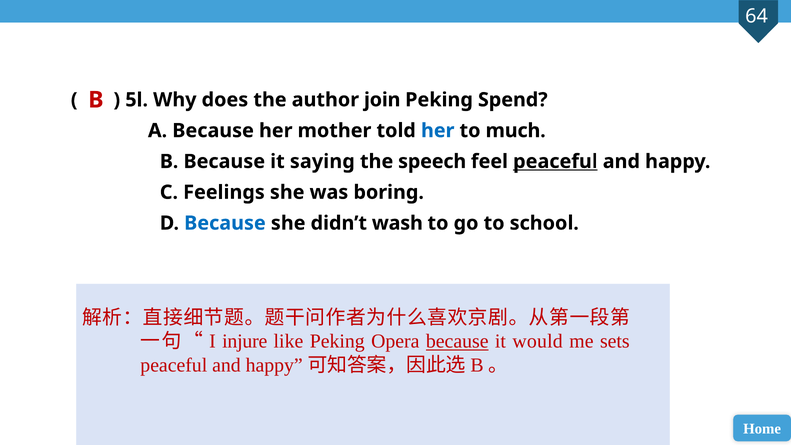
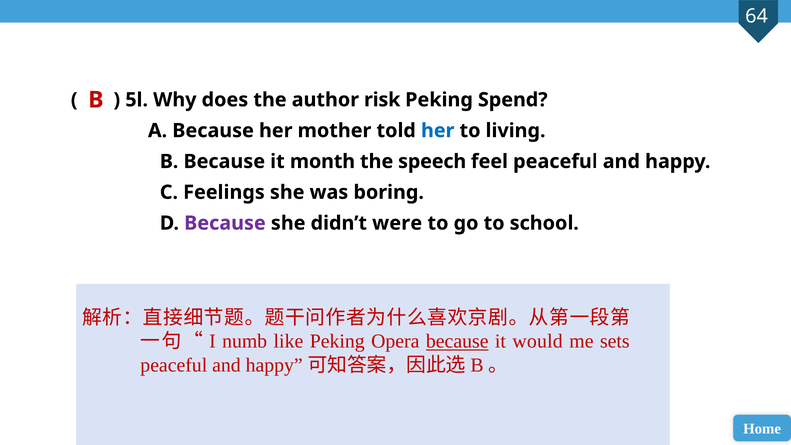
join: join -> risk (382, 100)
much: much -> living (516, 131)
saying: saying -> month (322, 161)
peaceful underline: present -> none (555, 161)
Because colour: blue -> purple (225, 223)
wash: wash -> were (397, 223)
injure: injure -> numb (245, 341)
